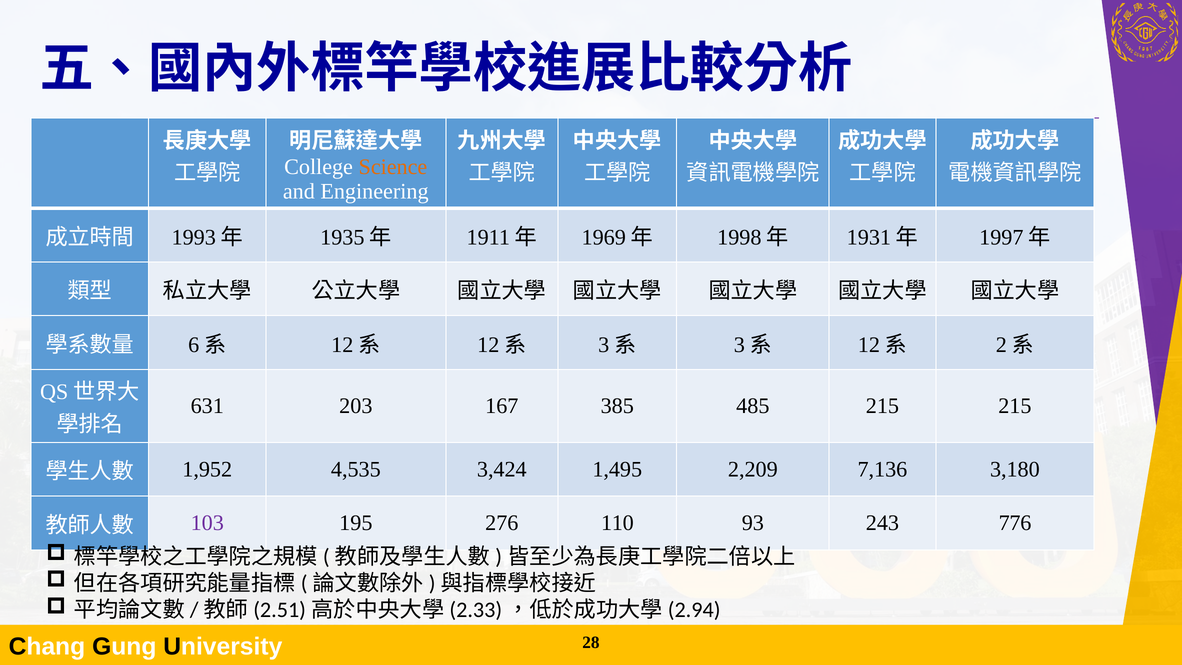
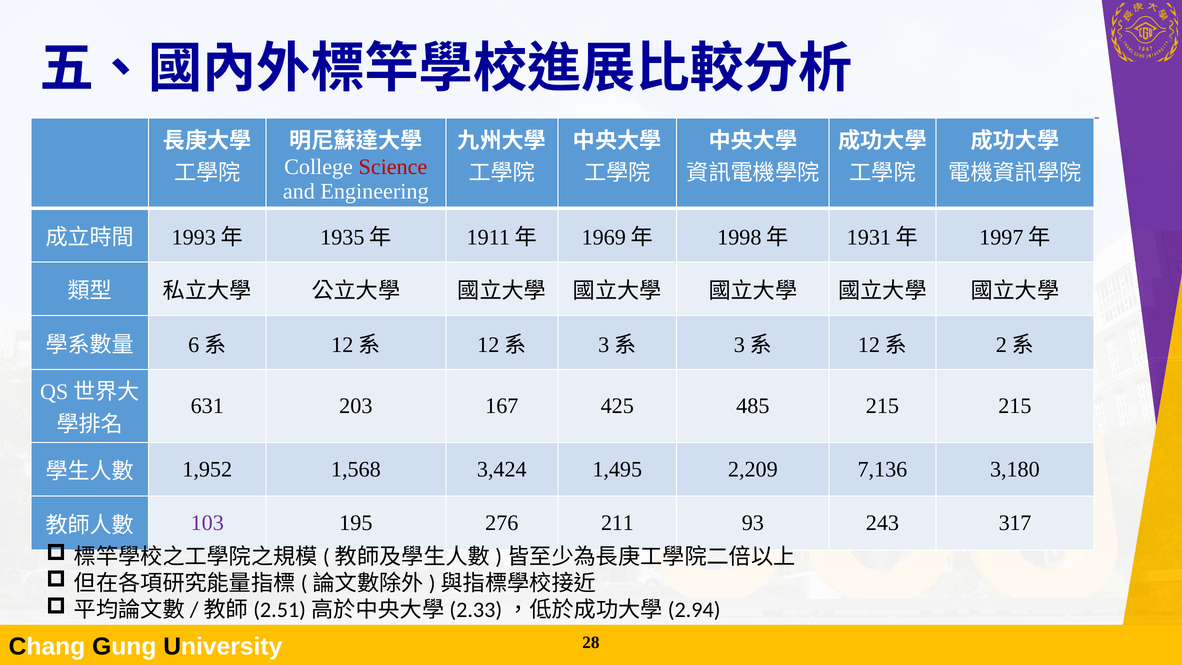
Science colour: orange -> red (393, 167)
385: 385 -> 425 (617, 406)
4,535: 4,535 -> 1,568 (356, 469)
110: 110 -> 211 (617, 523)
776: 776 -> 317 (1015, 523)
